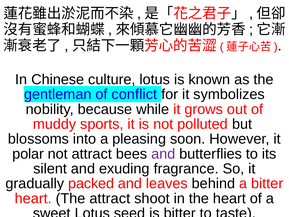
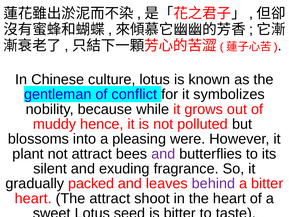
sports: sports -> hence (102, 124)
soon: soon -> were (188, 139)
polar: polar -> plant (28, 154)
behind colour: black -> purple (213, 183)
